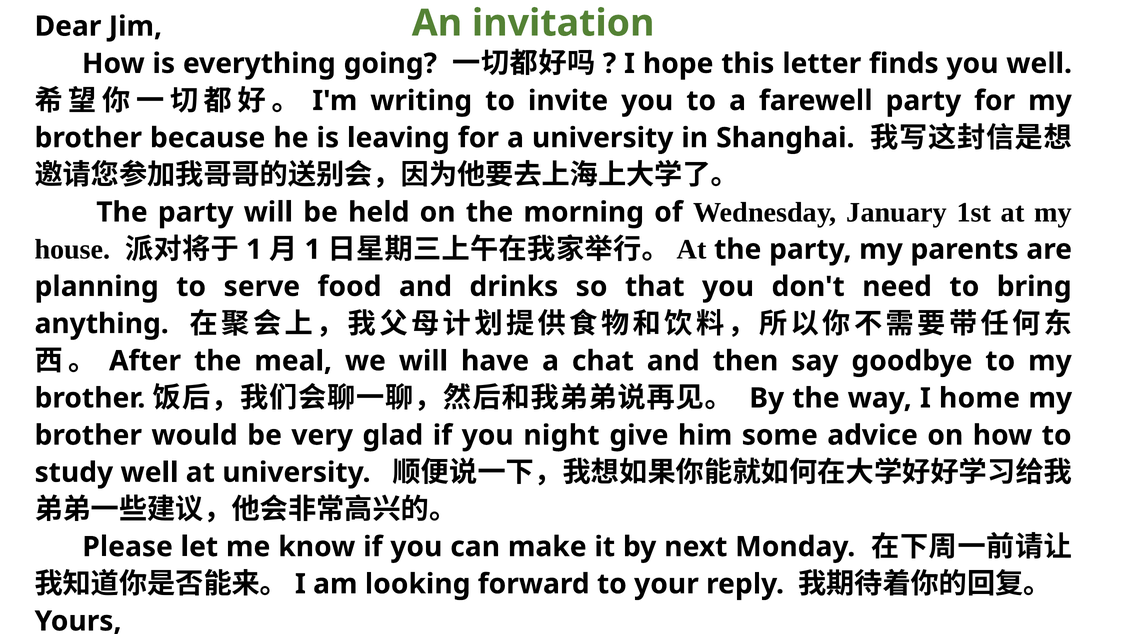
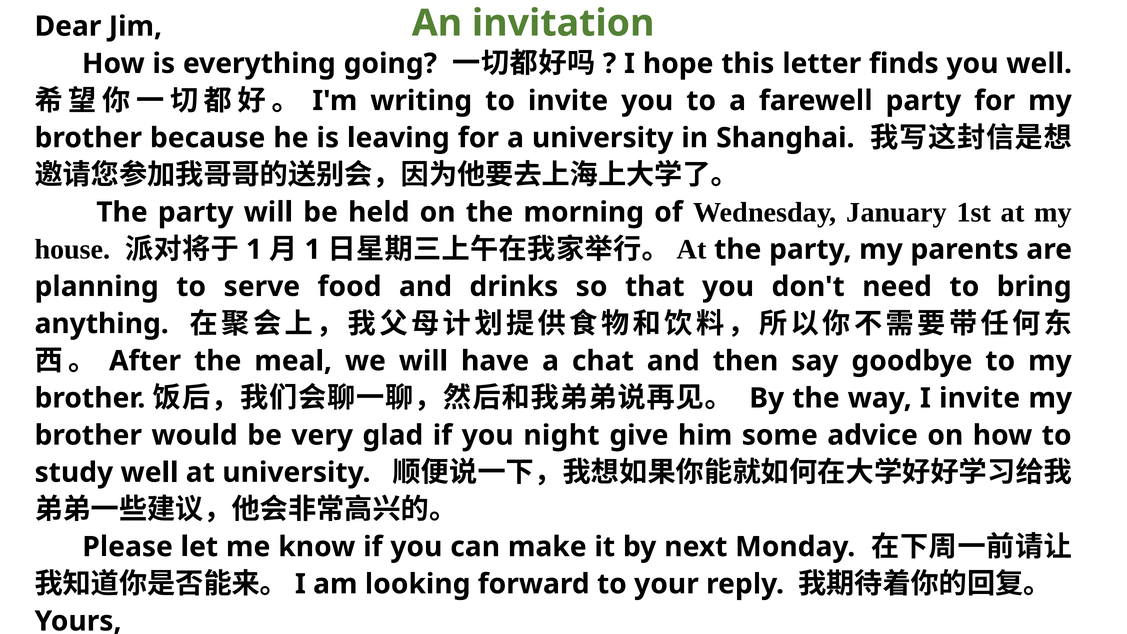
I home: home -> invite (980, 398)
